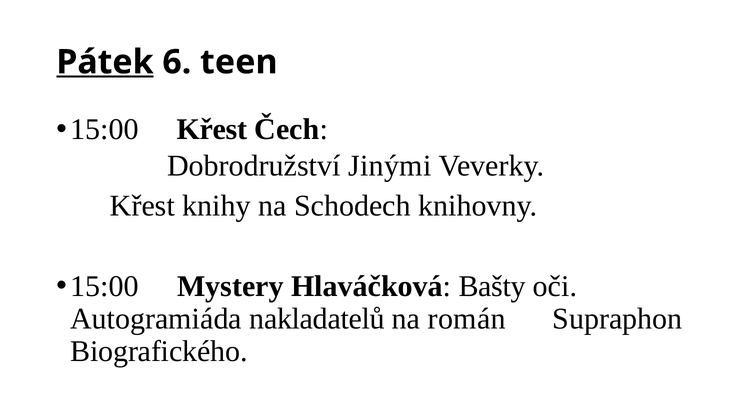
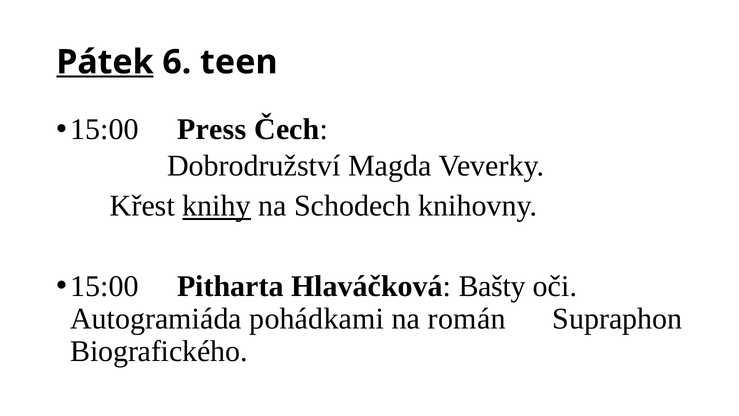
Křest: Křest -> Press (212, 129)
Jinými: Jinými -> Magda (390, 166)
knihy underline: none -> present (217, 206)
Mystery: Mystery -> Pitharta (230, 286)
nakladatelů: nakladatelů -> pohádkami (317, 319)
